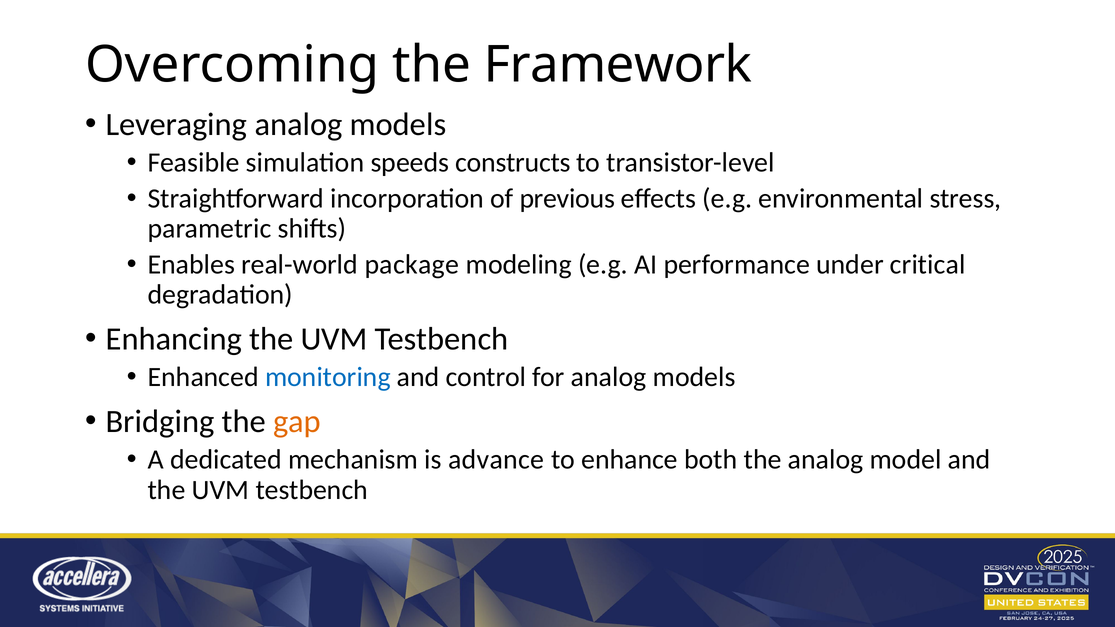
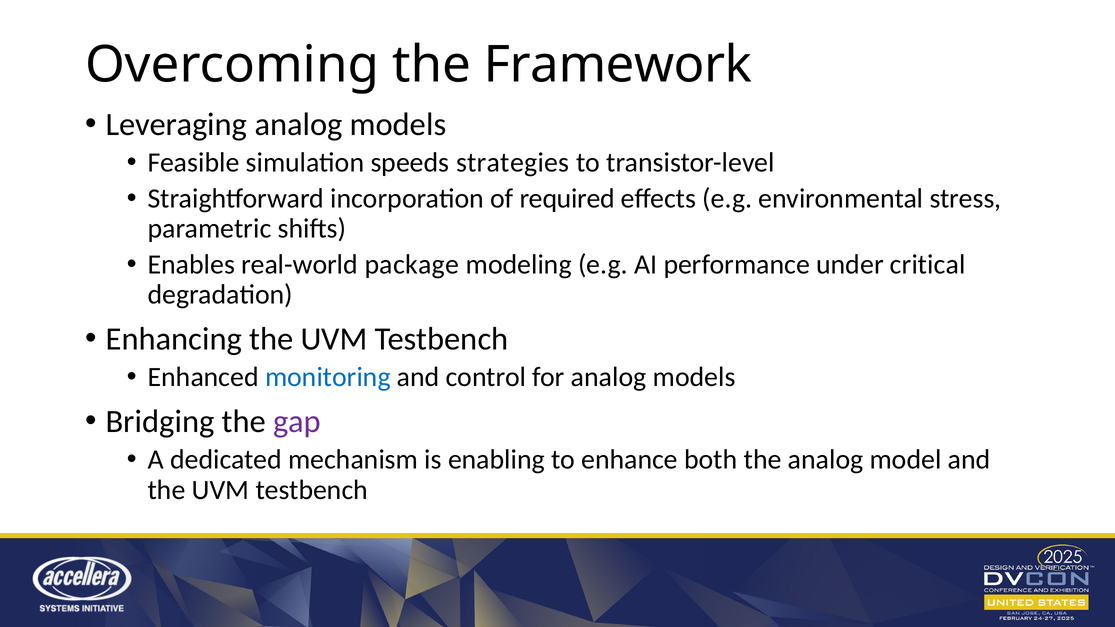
constructs: constructs -> strategies (513, 163)
previous: previous -> required (567, 199)
gap colour: orange -> purple (297, 421)
advance: advance -> enabling (496, 460)
